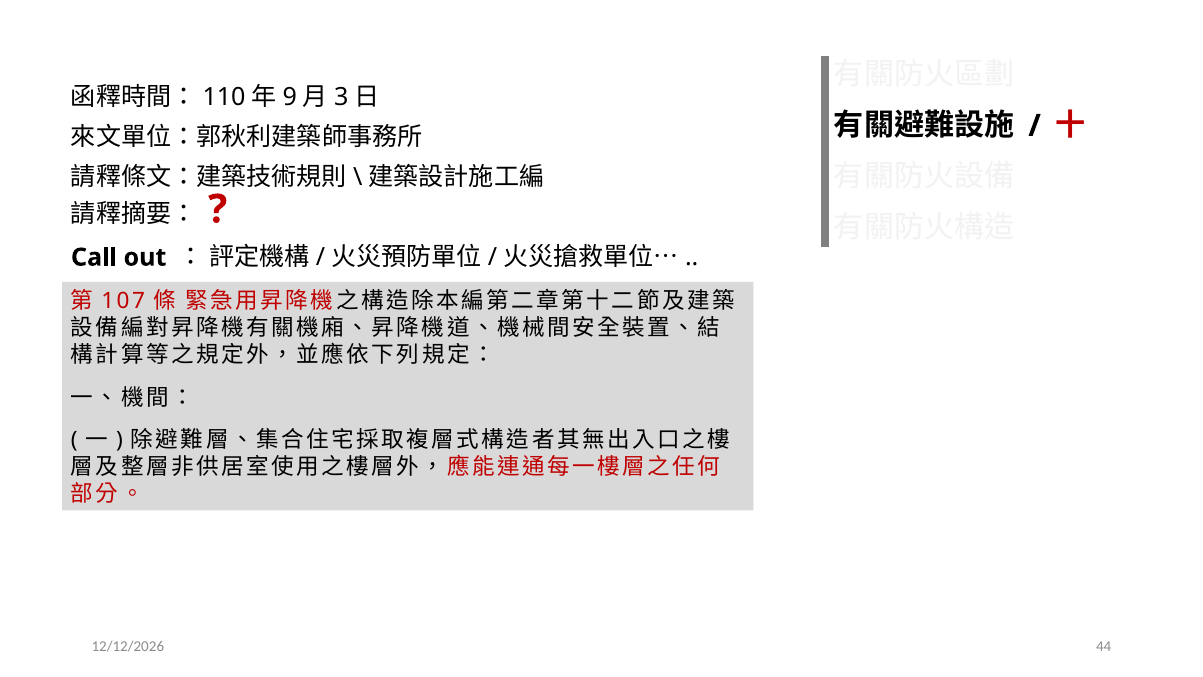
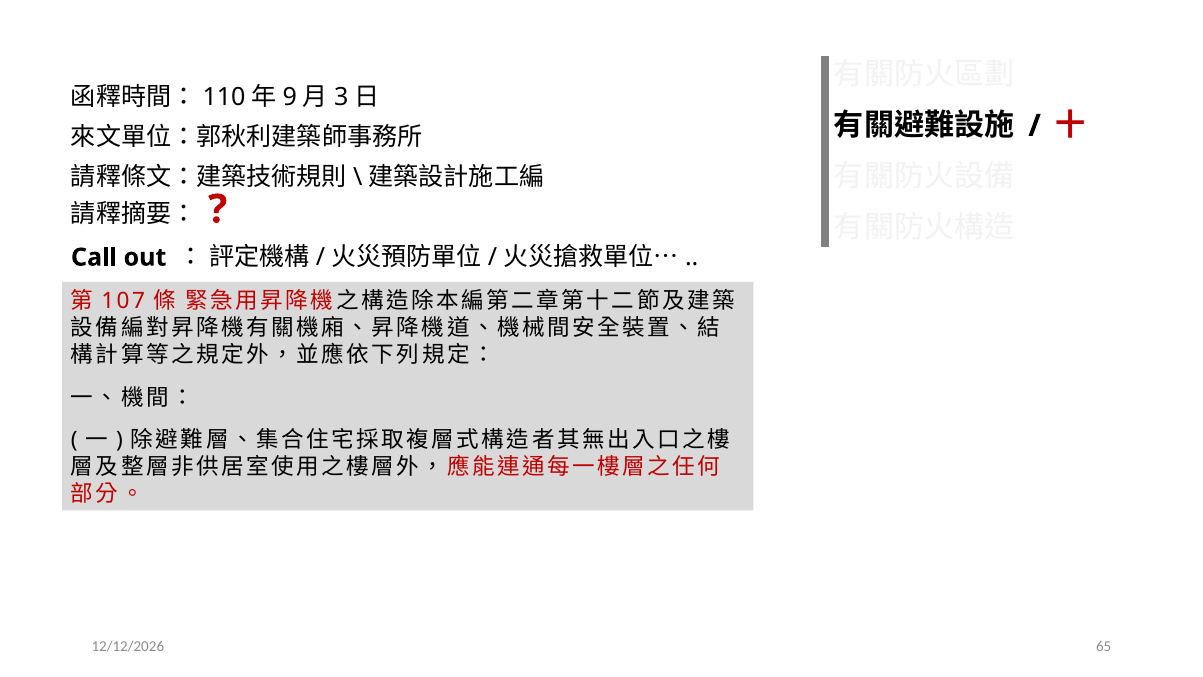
44: 44 -> 65 (1104, 646)
